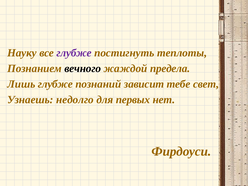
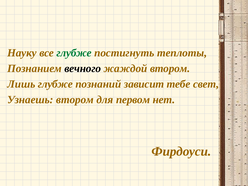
глубже colour: purple -> green (74, 53)
жаждой предела: предела -> втором (170, 68)
Узнаешь недолго: недолго -> втором (75, 100)
первых: первых -> первом (133, 100)
